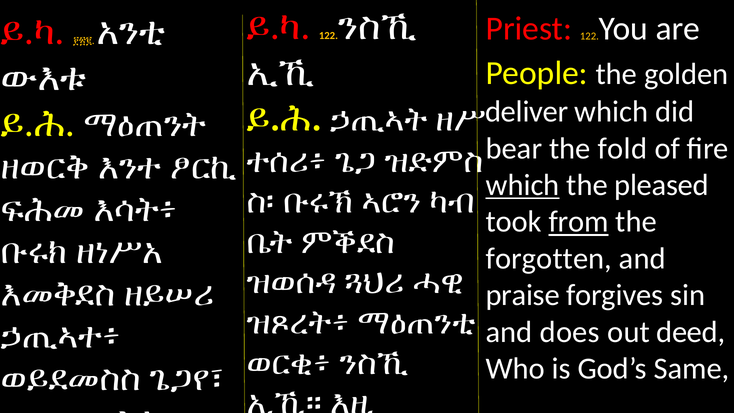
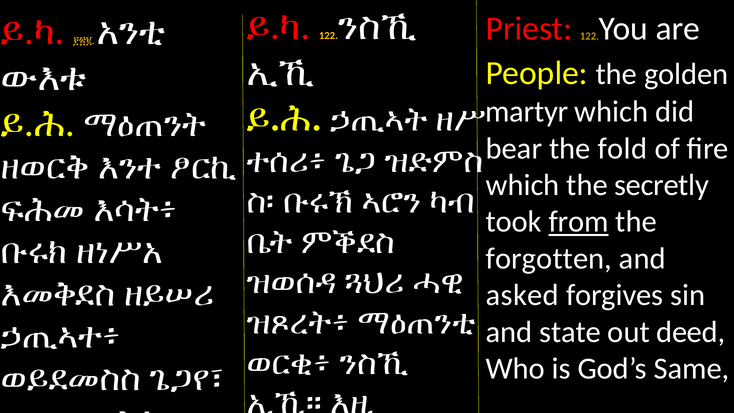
deliver: deliver -> martyr (527, 112)
which underline: present -> none (523, 185)
pleased: pleased -> secretly (662, 185)
praise: praise -> asked (522, 295)
does: does -> state (570, 332)
